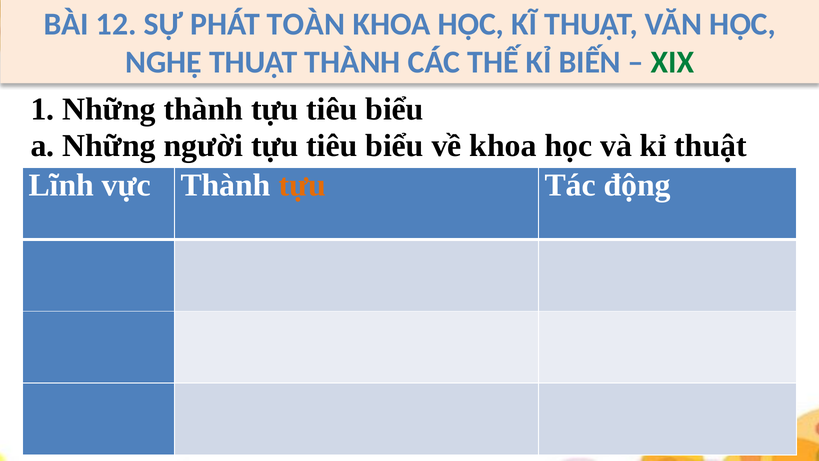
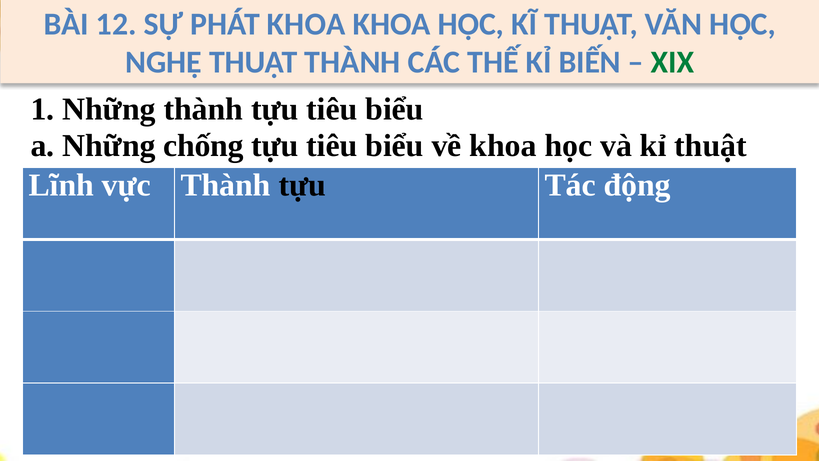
PHÁT TOÀN: TOÀN -> KHOA (306, 24)
người: người -> chống (204, 146)
tựu colour: orange -> black (302, 185)
